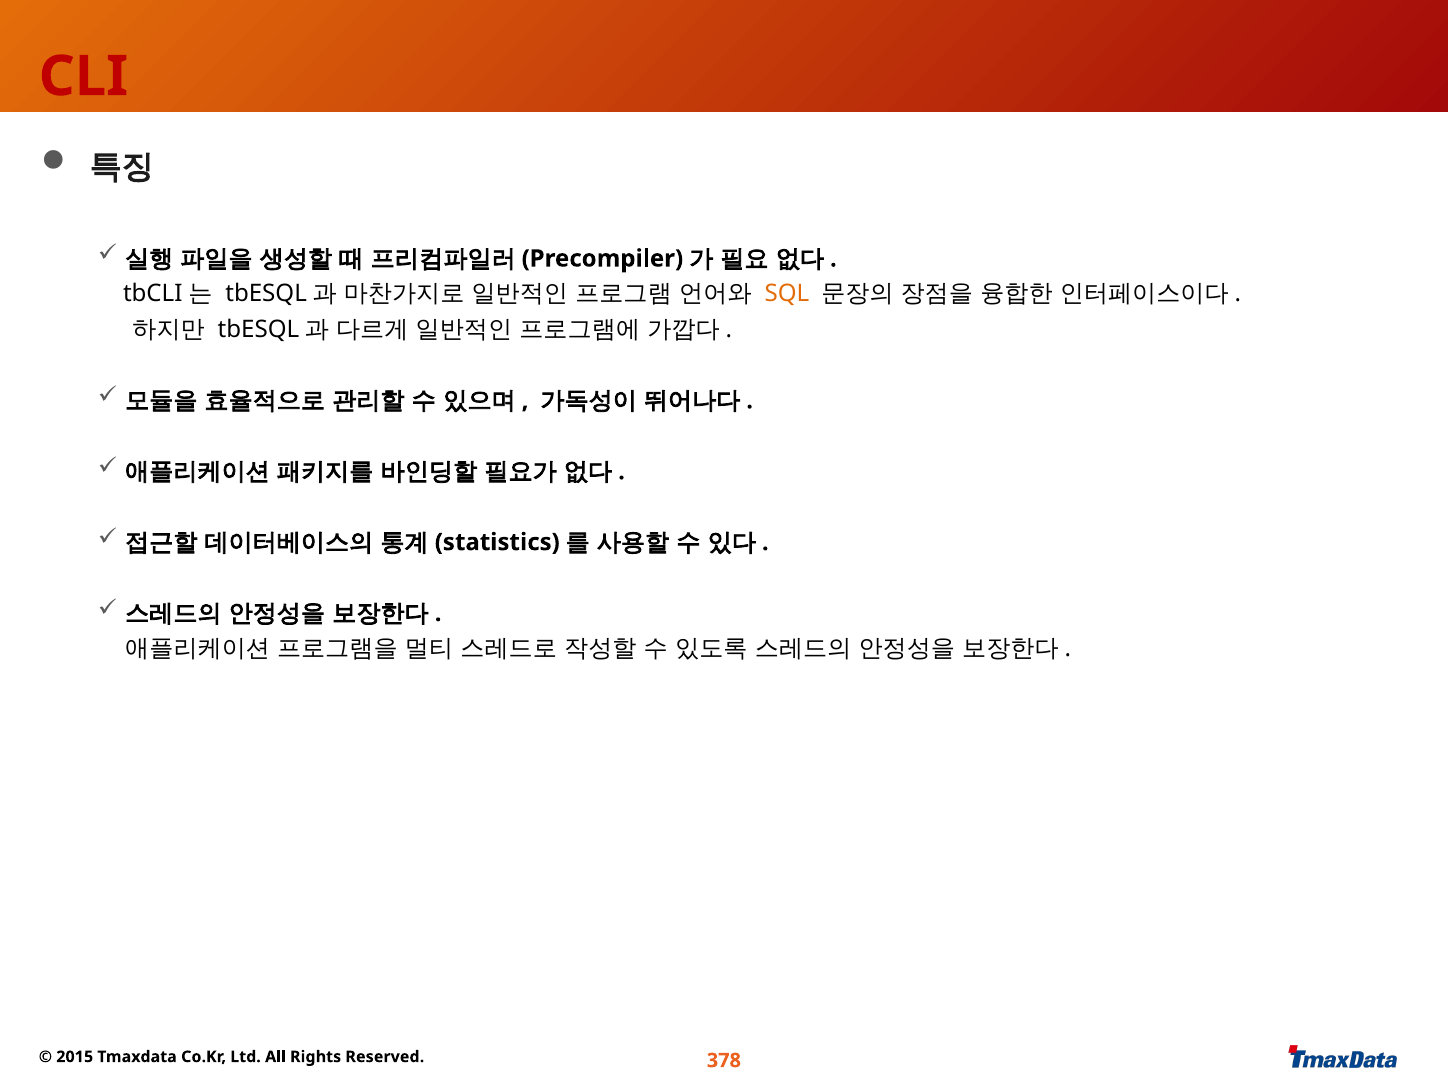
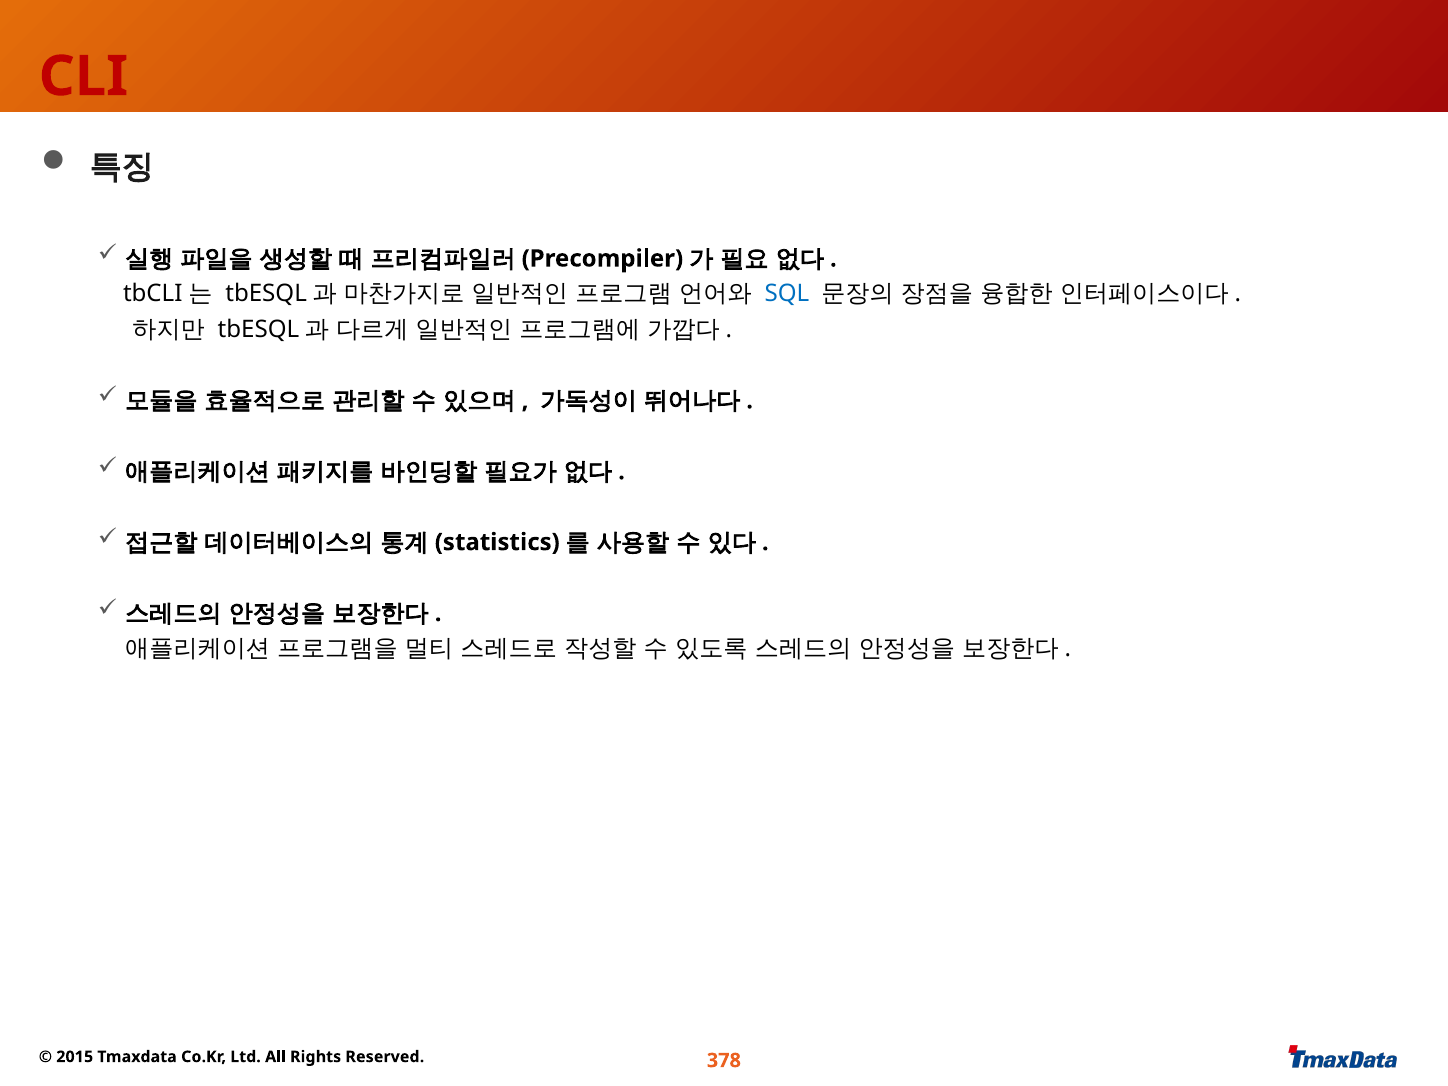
SQL colour: orange -> blue (787, 294)
